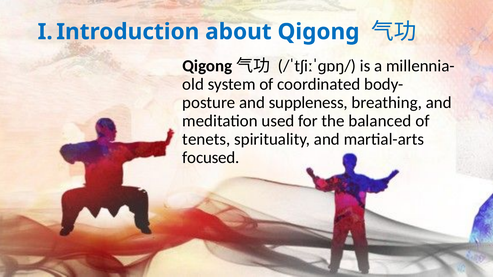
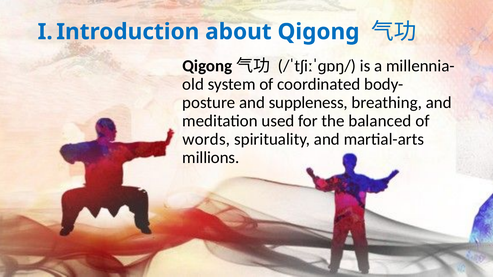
tenets: tenets -> words (206, 139)
focused: focused -> millions (211, 158)
